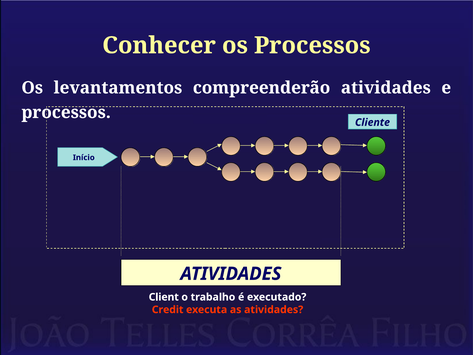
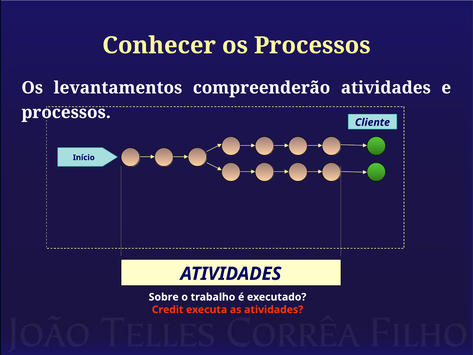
Client: Client -> Sobre (164, 297)
